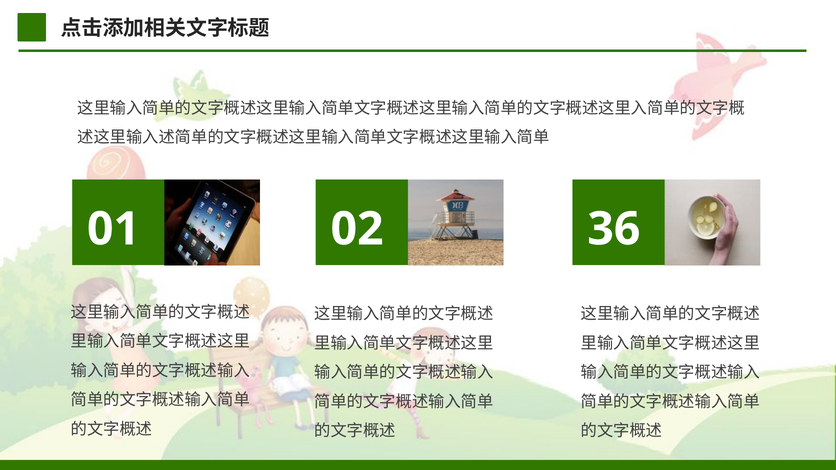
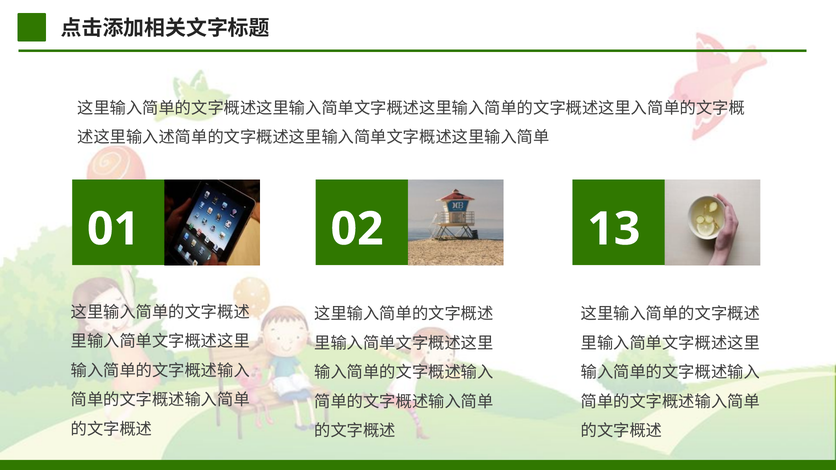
36: 36 -> 13 (614, 229)
